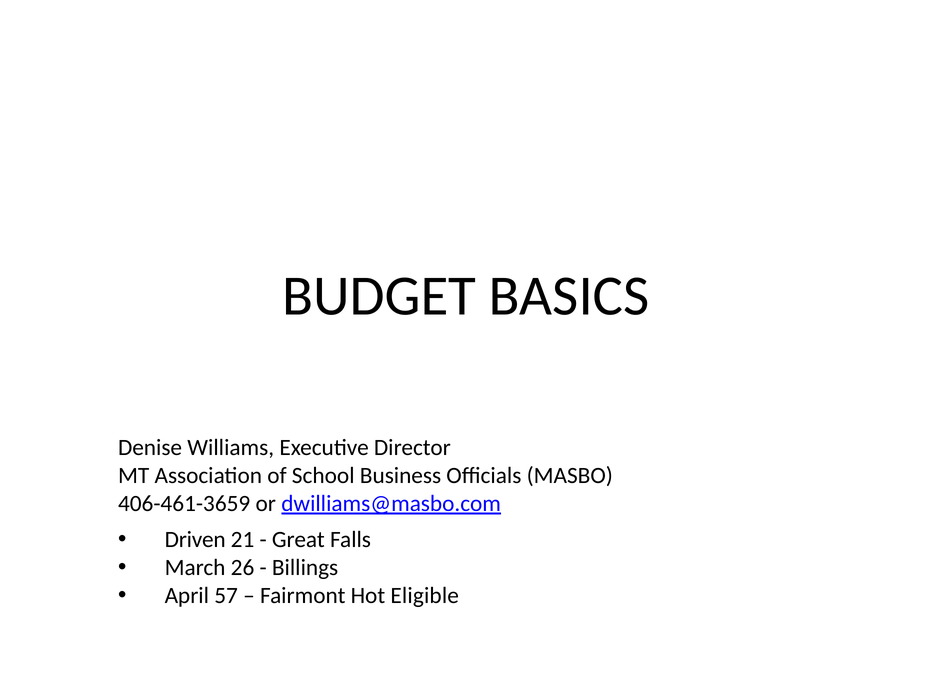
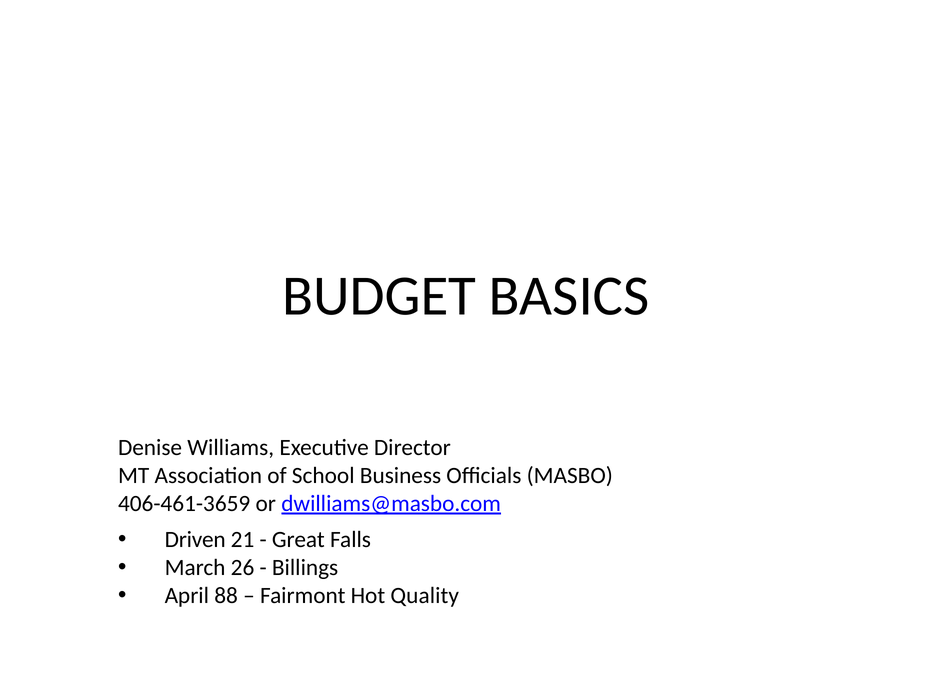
57: 57 -> 88 (226, 596)
Eligible: Eligible -> Quality (425, 596)
